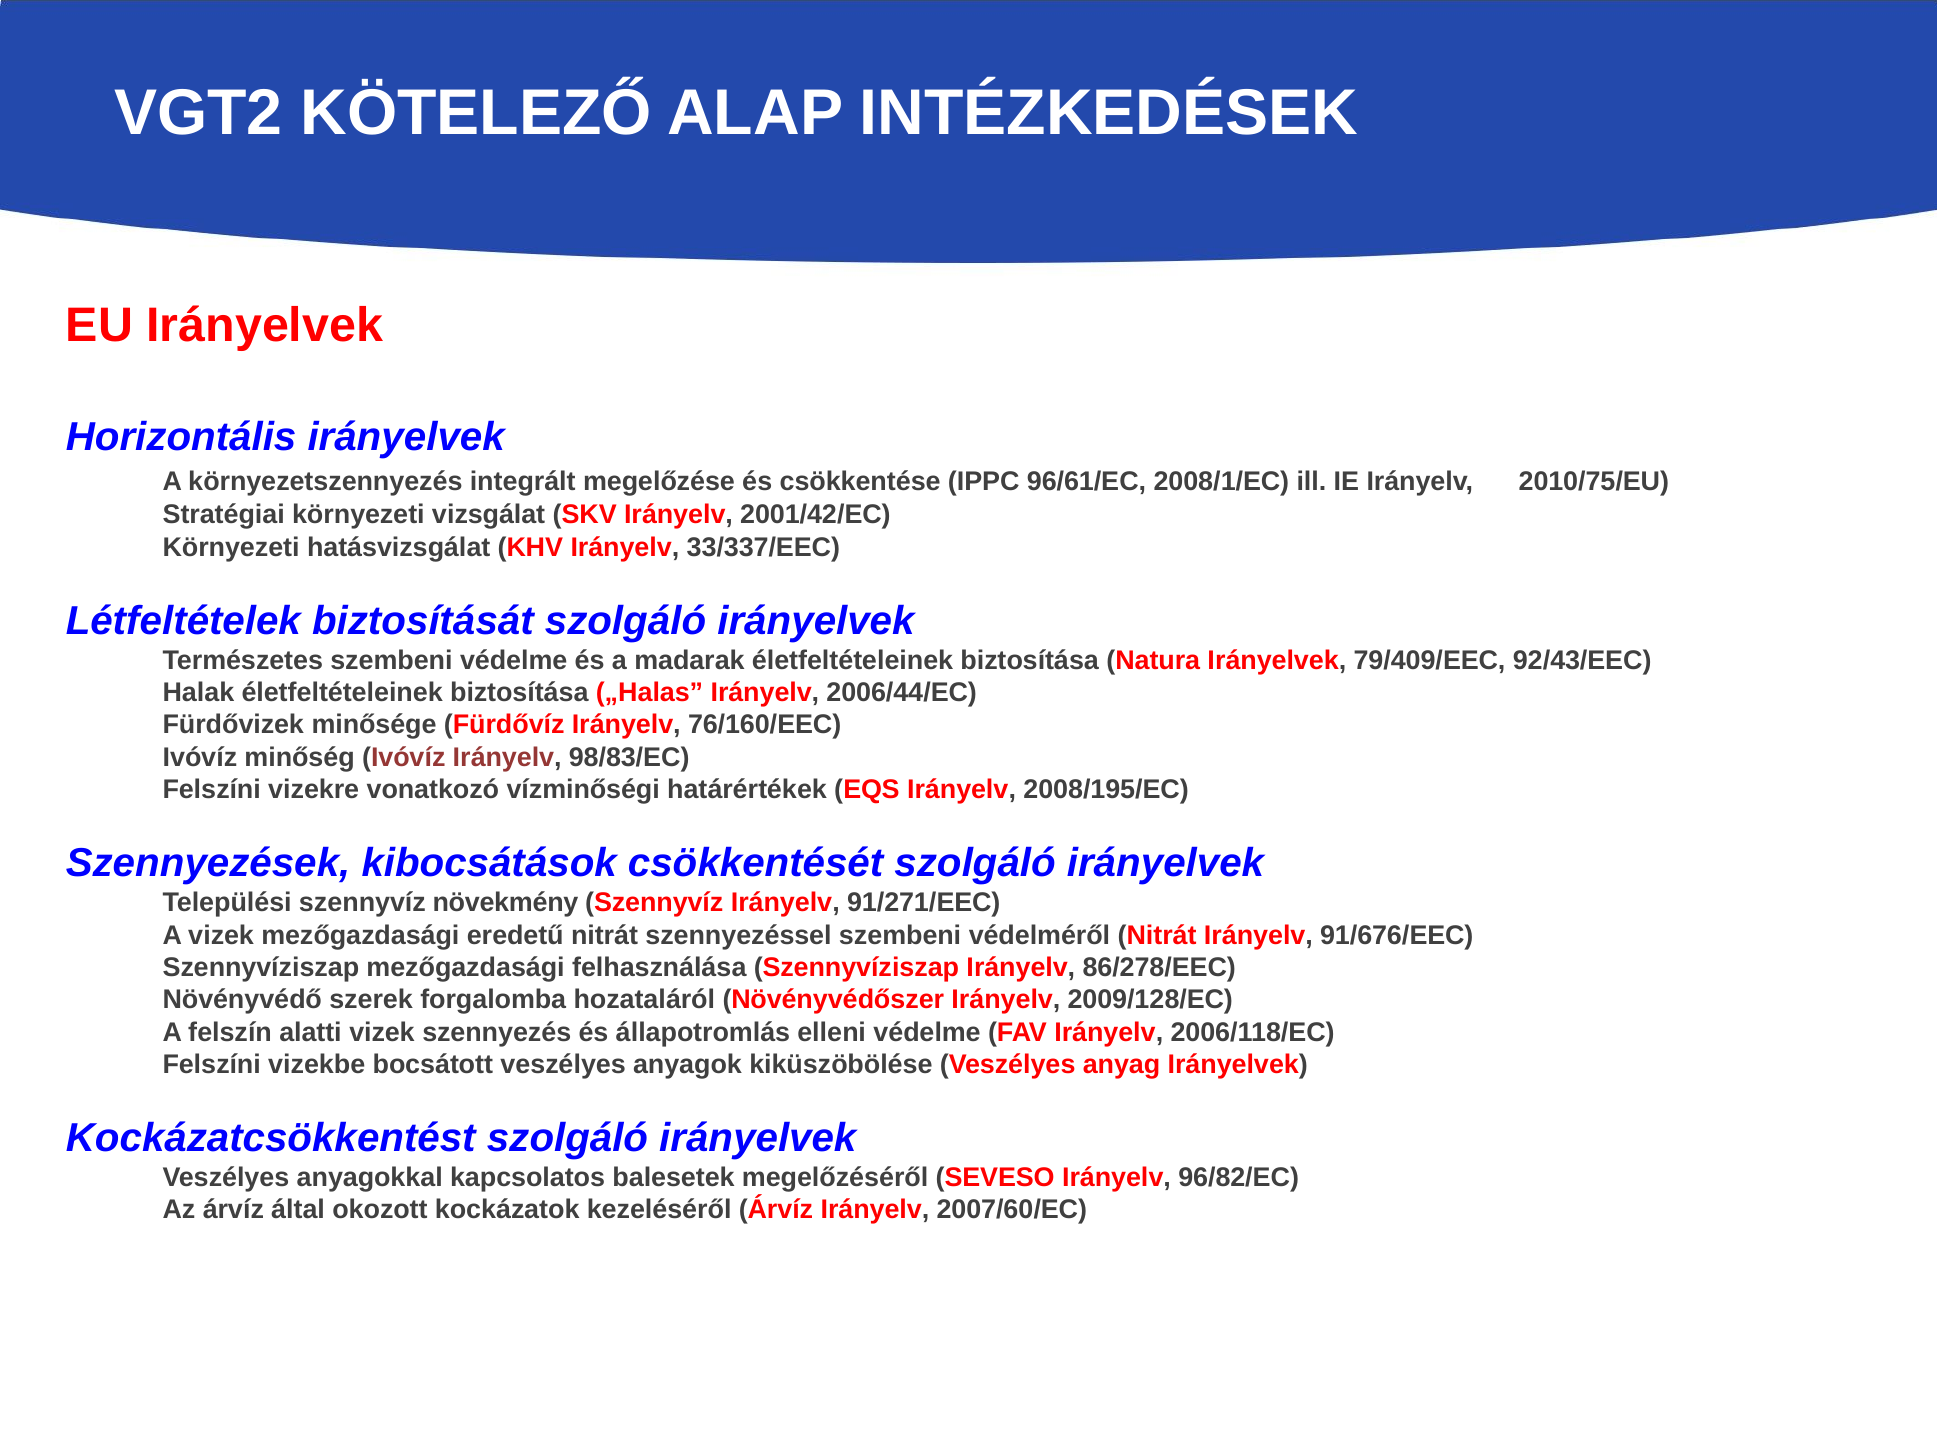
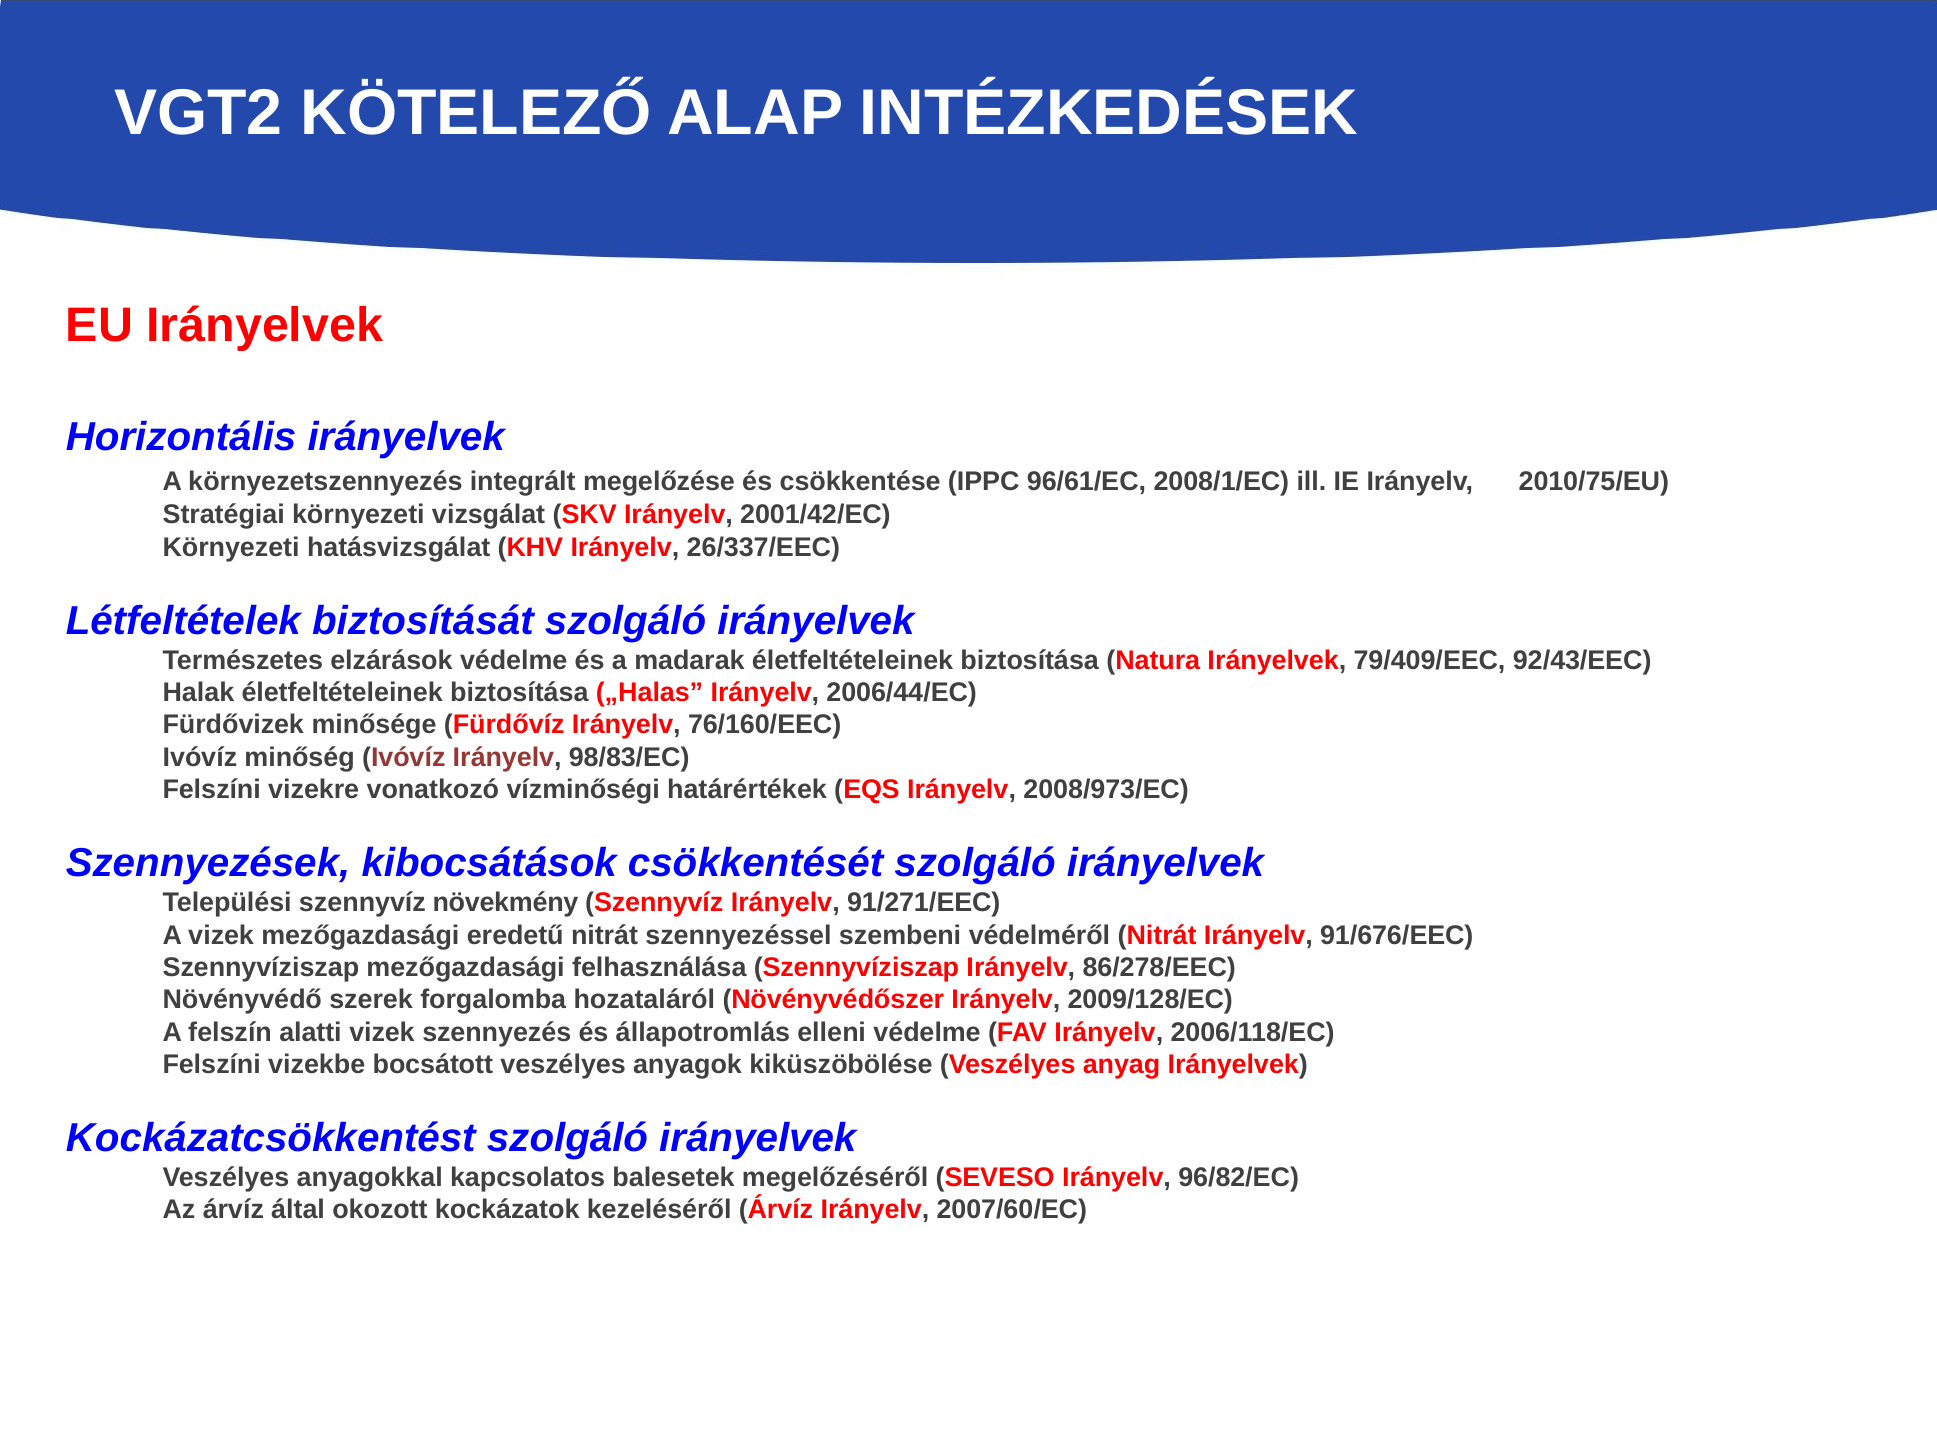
33/337/EEC: 33/337/EEC -> 26/337/EEC (763, 547)
Természetes szembeni: szembeni -> elzárások (391, 660)
2008/195/EC: 2008/195/EC -> 2008/973/EC (1106, 790)
